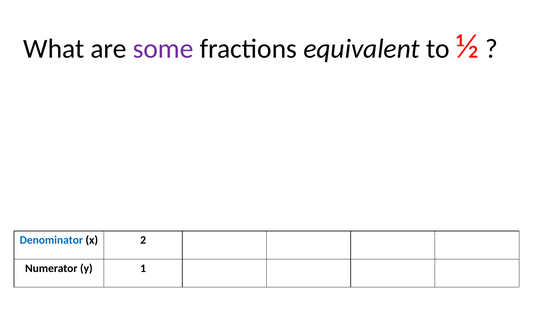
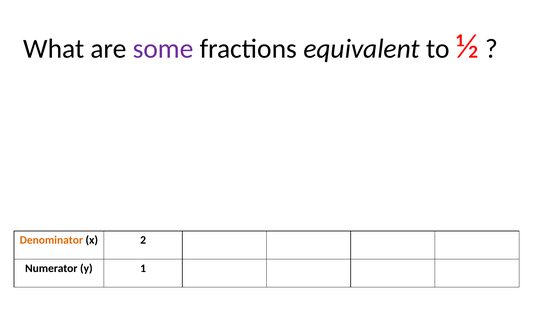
Denominator colour: blue -> orange (51, 240)
